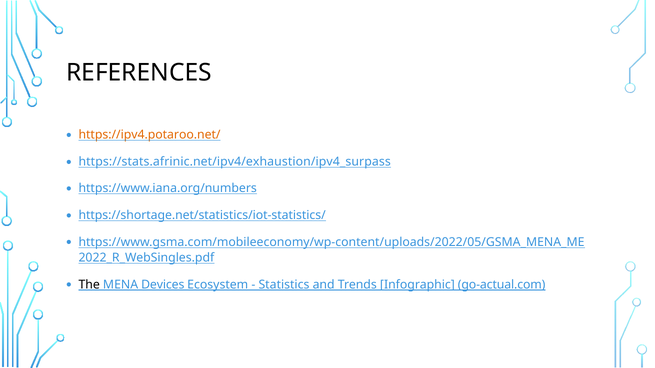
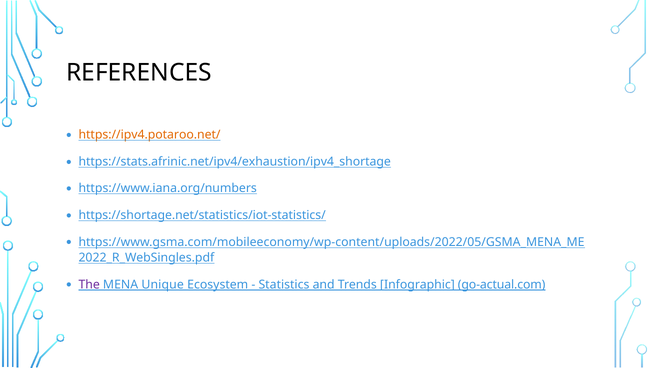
https://stats.afrinic.net/ipv4/exhaustion/ipv4_surpass: https://stats.afrinic.net/ipv4/exhaustion/ipv4_surpass -> https://stats.afrinic.net/ipv4/exhaustion/ipv4_shortage (235, 162)
The colour: black -> purple (89, 285)
Devices: Devices -> Unique (163, 285)
